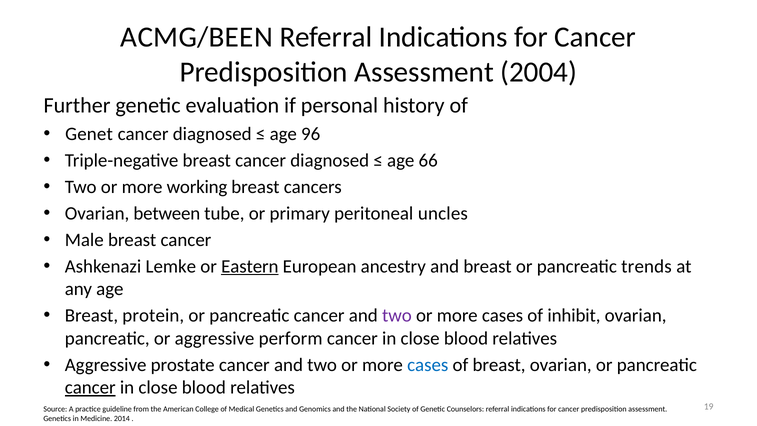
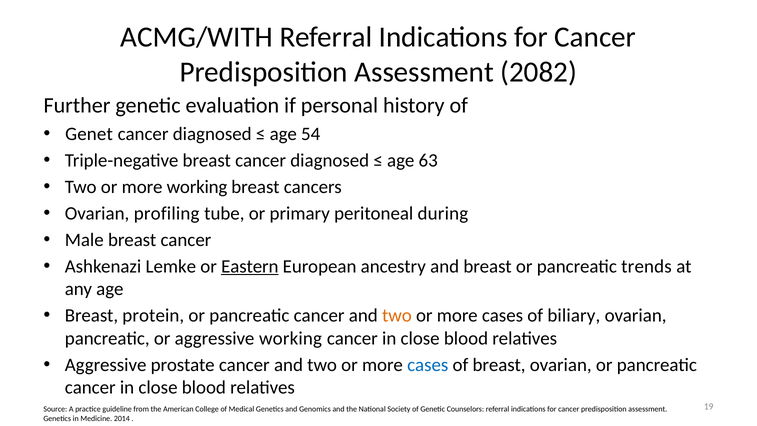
ACMG/BEEN: ACMG/BEEN -> ACMG/WITH (197, 37)
2004: 2004 -> 2082 (539, 72)
96: 96 -> 54 (311, 134)
66: 66 -> 63 (428, 160)
between: between -> profiling (167, 213)
uncles: uncles -> during (443, 213)
two colour: purple -> orange (397, 315)
inhibit: inhibit -> biliary (574, 315)
aggressive perform: perform -> working (291, 338)
cancer underline: present -> none (90, 387)
